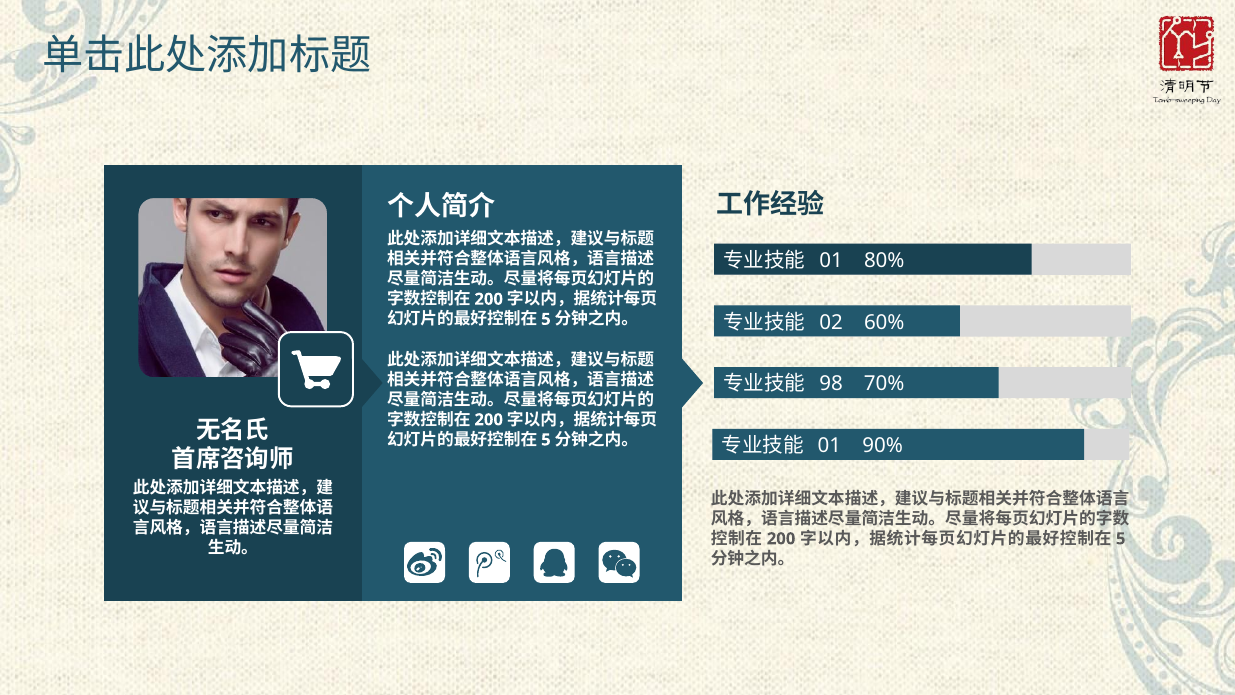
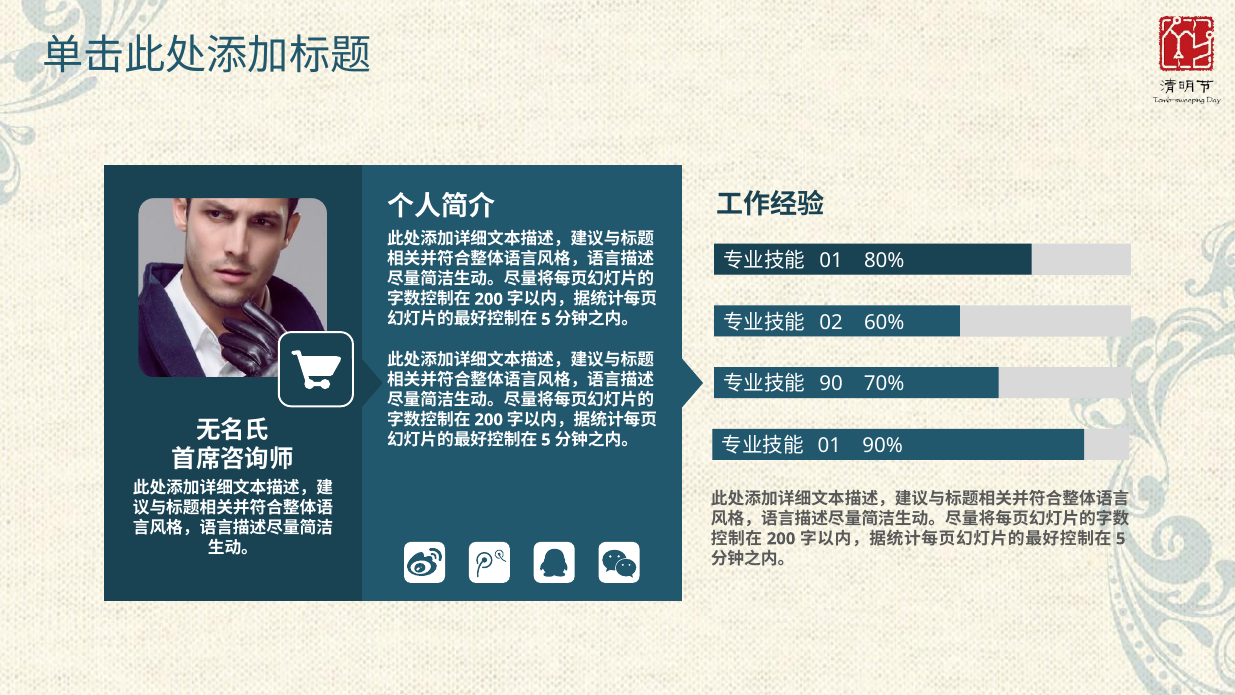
98: 98 -> 90 (831, 384)
